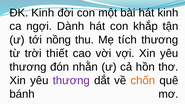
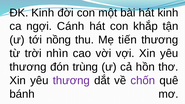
Dành: Dành -> Cánh (71, 26)
tích: tích -> tiến (128, 40)
thiết: thiết -> nhìn (57, 53)
nhằn: nhằn -> trùng (85, 67)
chốn colour: orange -> purple (143, 81)
